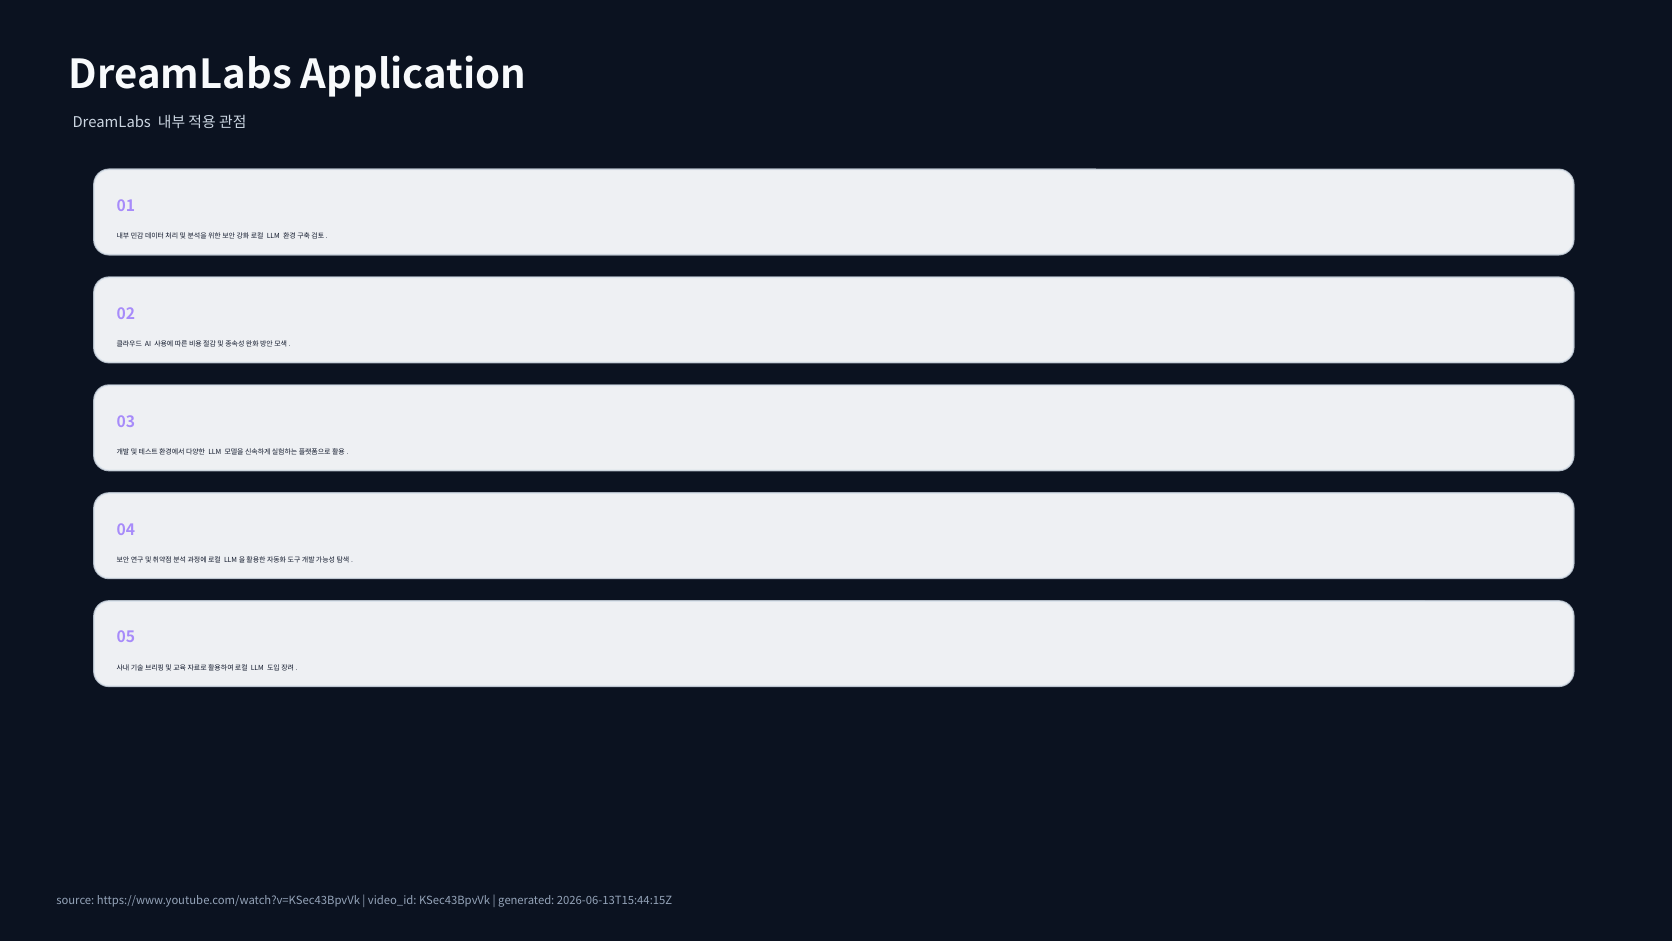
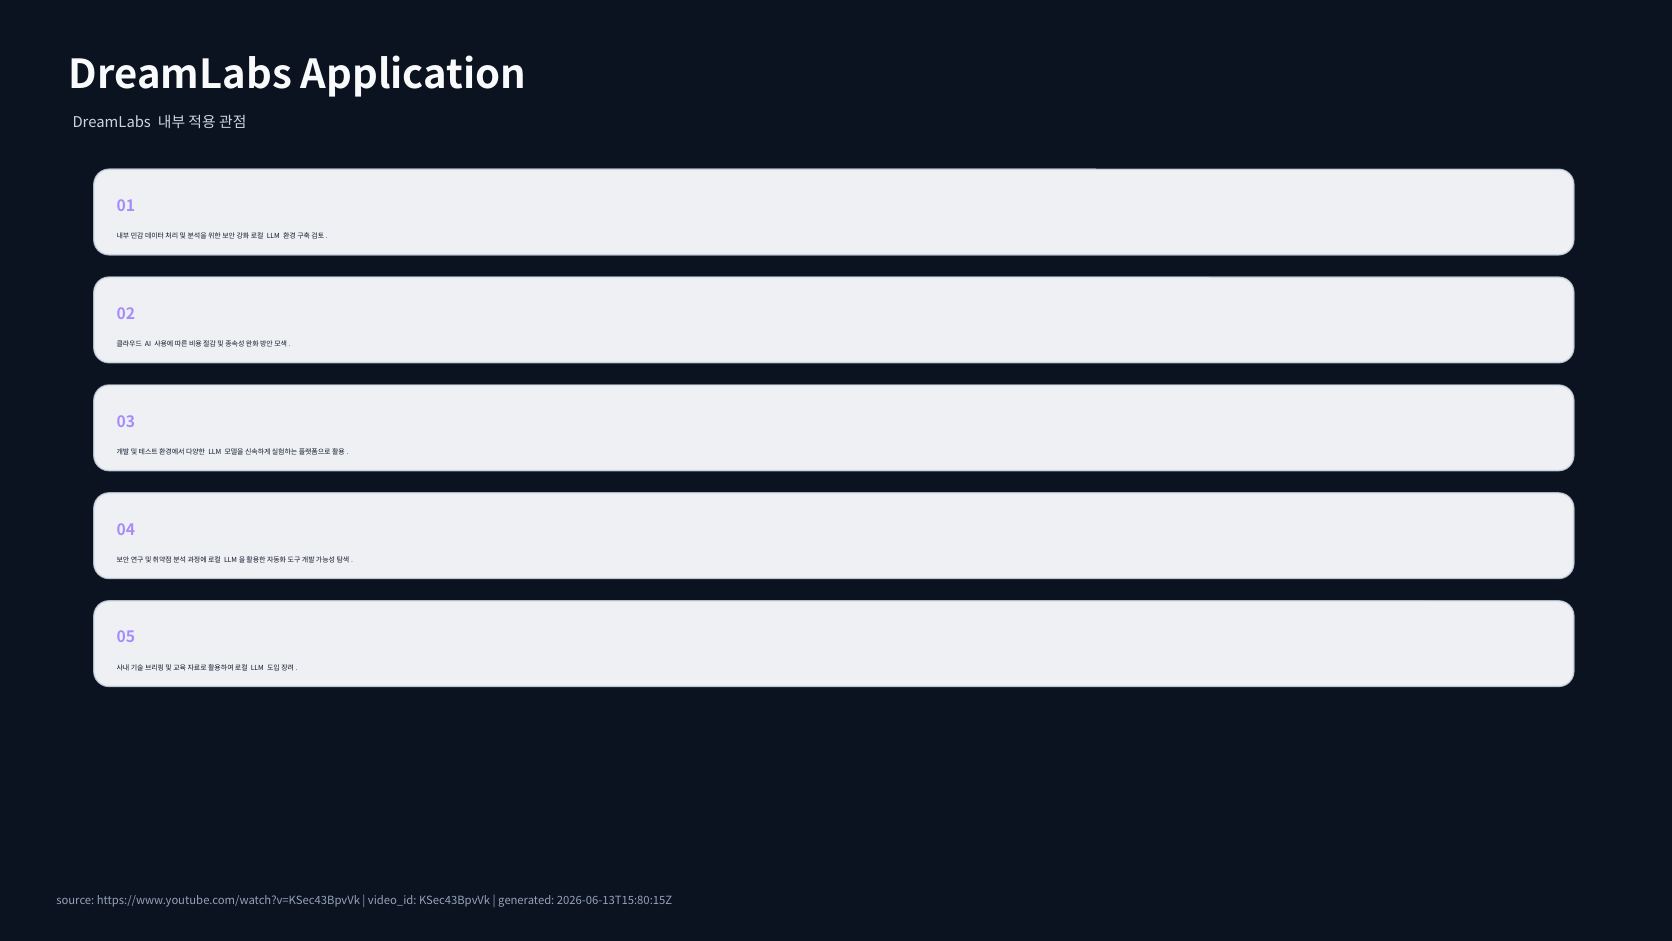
2026-06-13T15:44:15Z: 2026-06-13T15:44:15Z -> 2026-06-13T15:80:15Z (615, 901)
